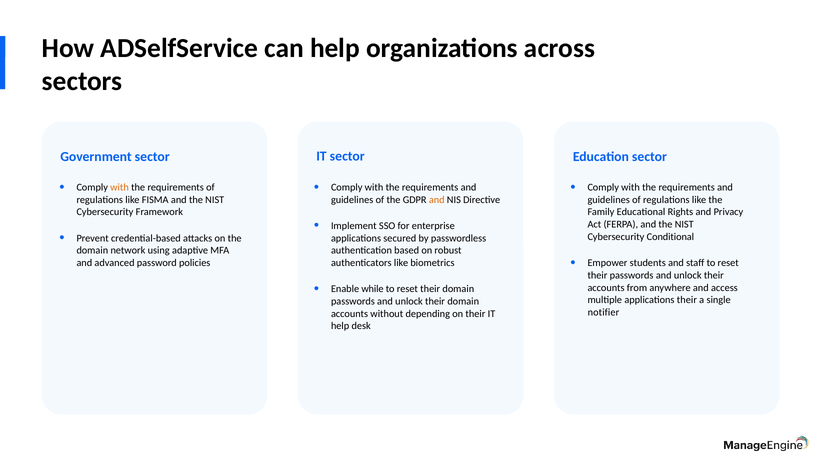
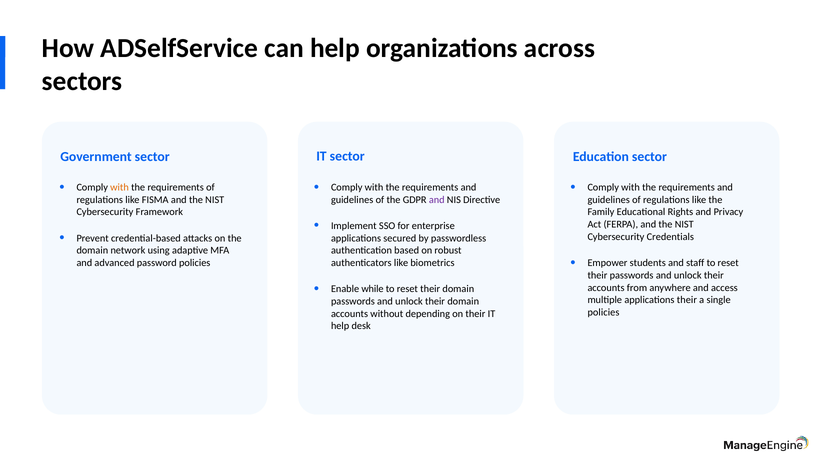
and colour: orange -> purple (437, 199)
Conditional: Conditional -> Credentials (670, 237)
notifier: notifier -> policies (603, 312)
